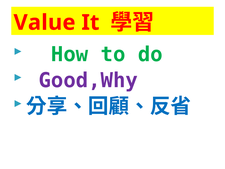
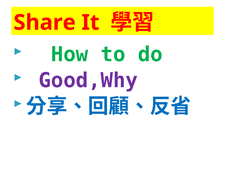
Value: Value -> Share (45, 23)
